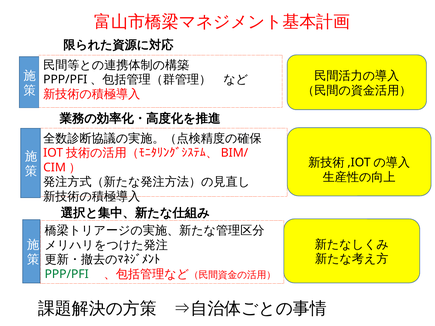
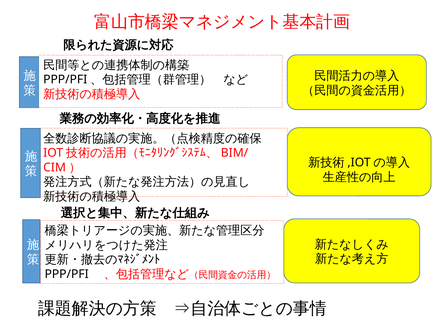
PPP/PFI colour: green -> black (67, 274)
